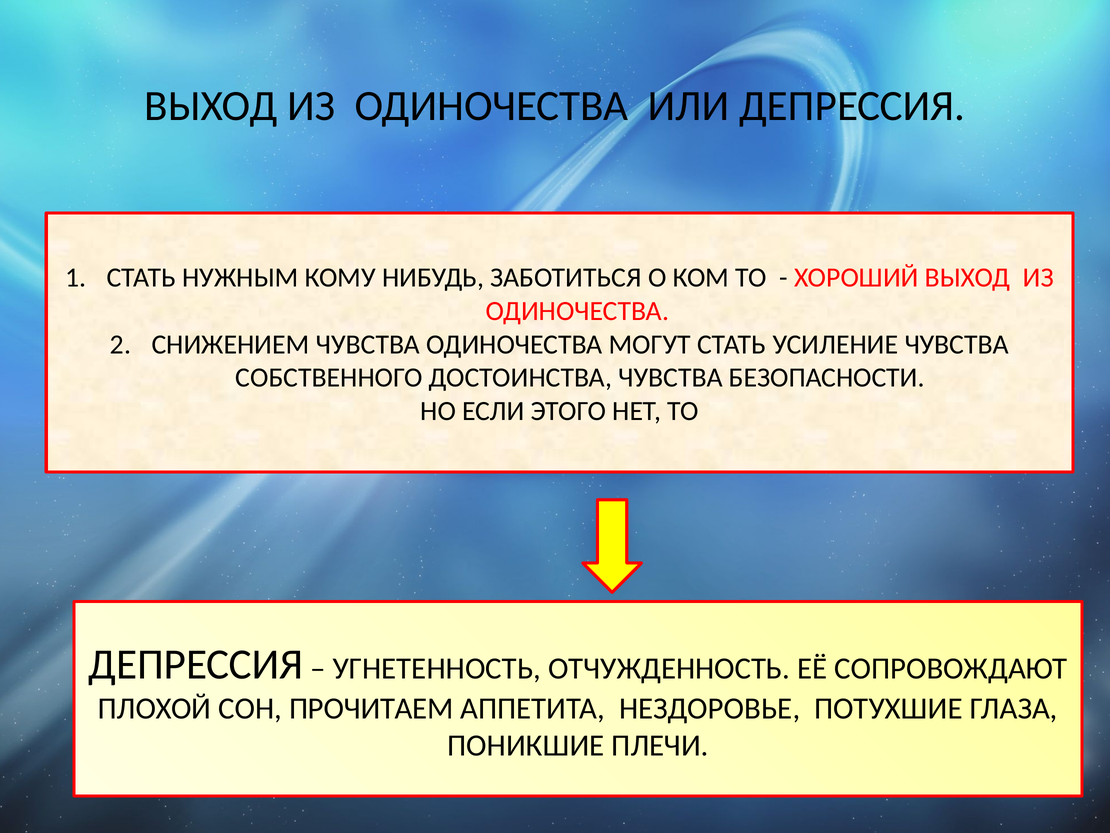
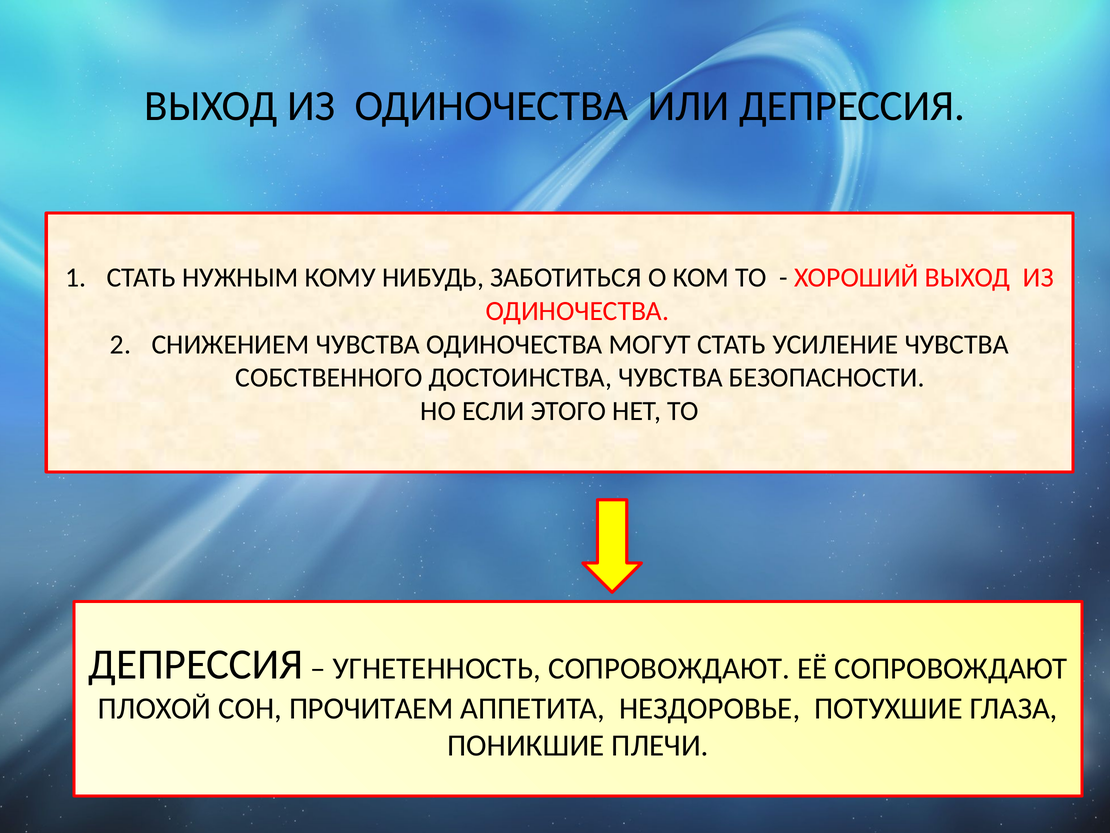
УГНЕТЕННОСТЬ ОТЧУЖДЕННОСТЬ: ОТЧУЖДЕННОСТЬ -> СОПРОВОЖДАЮТ (669, 668)
